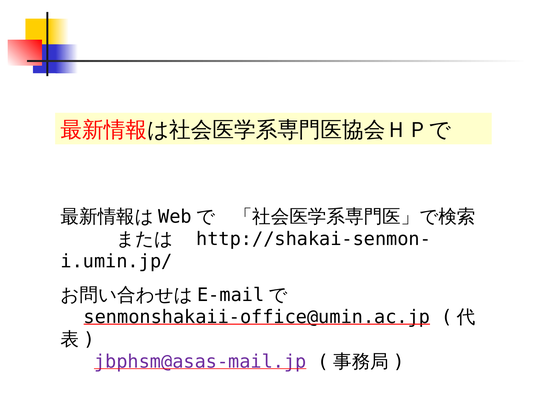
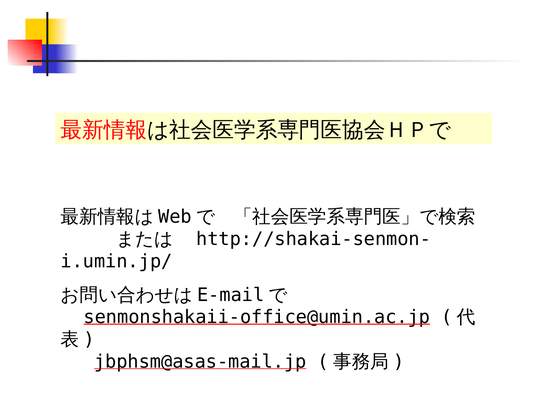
jbphsm@asas-mail.jp colour: purple -> black (200, 362)
